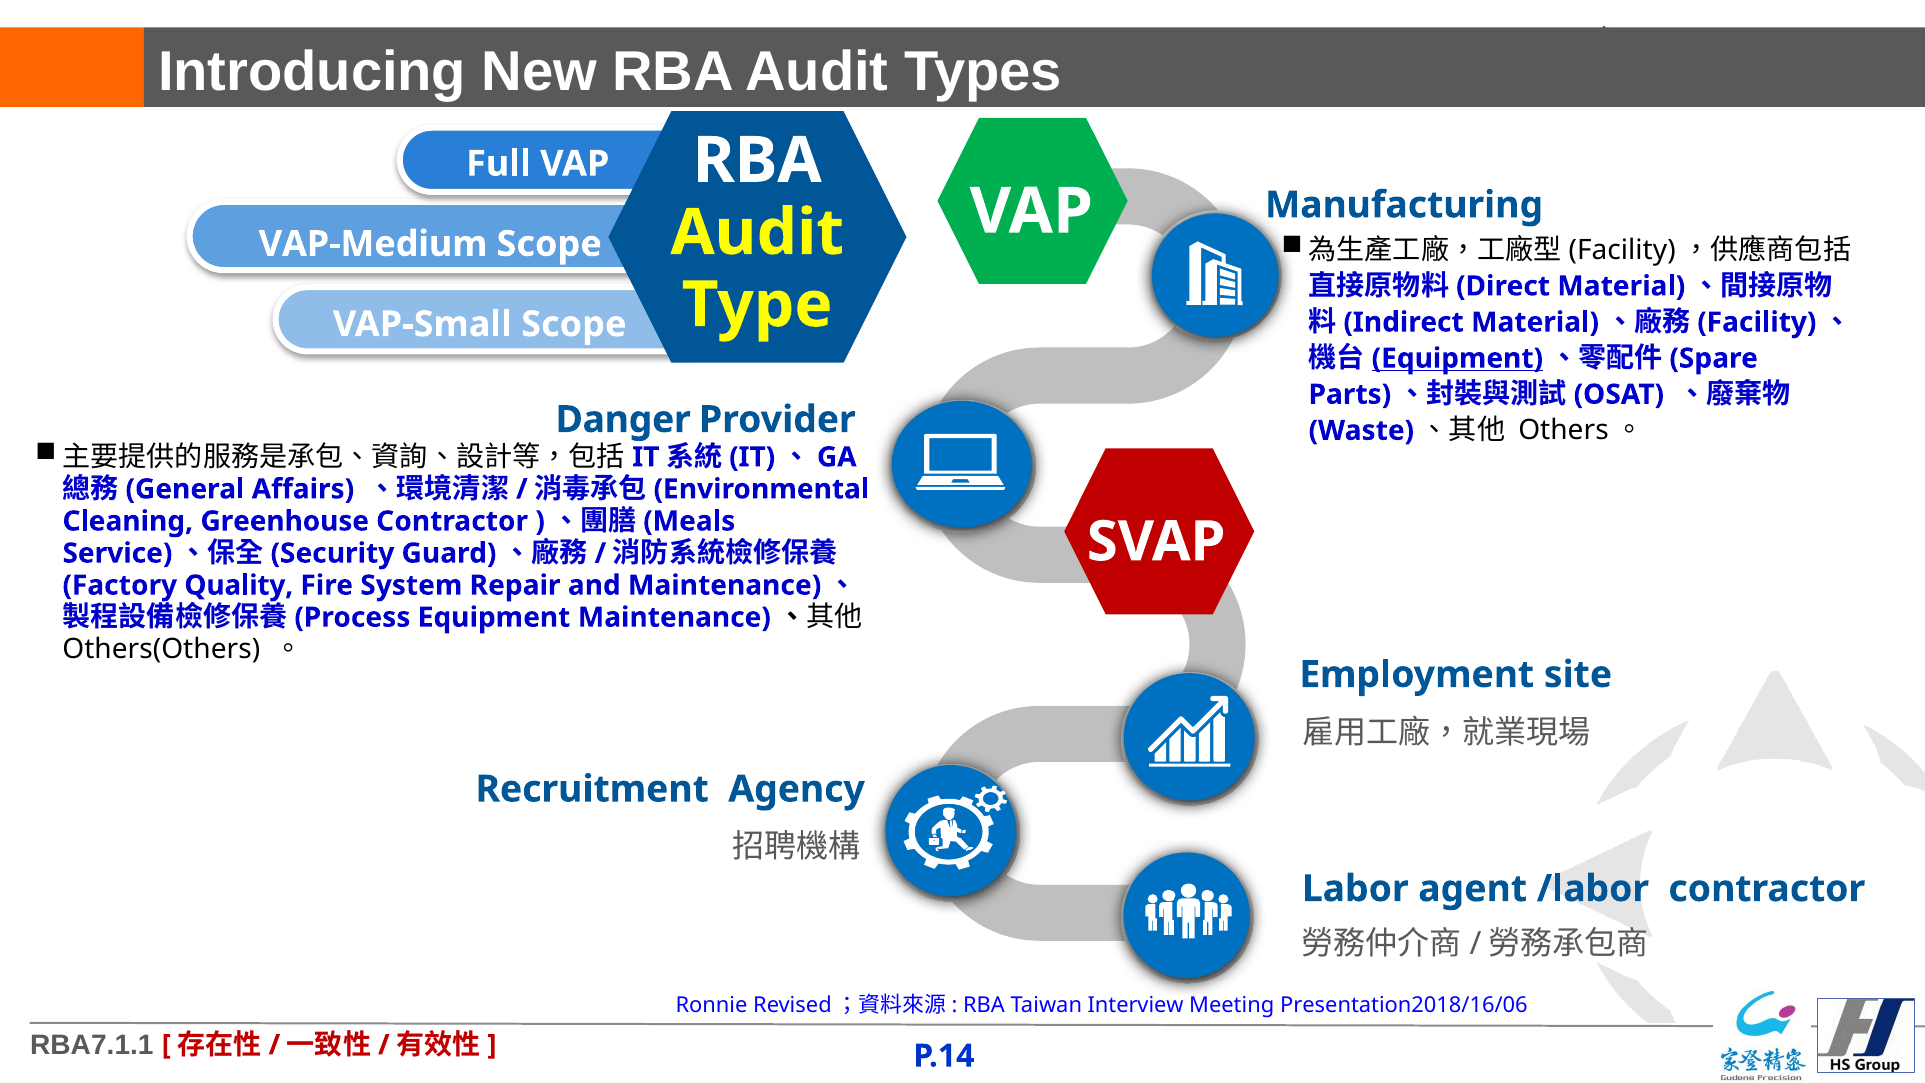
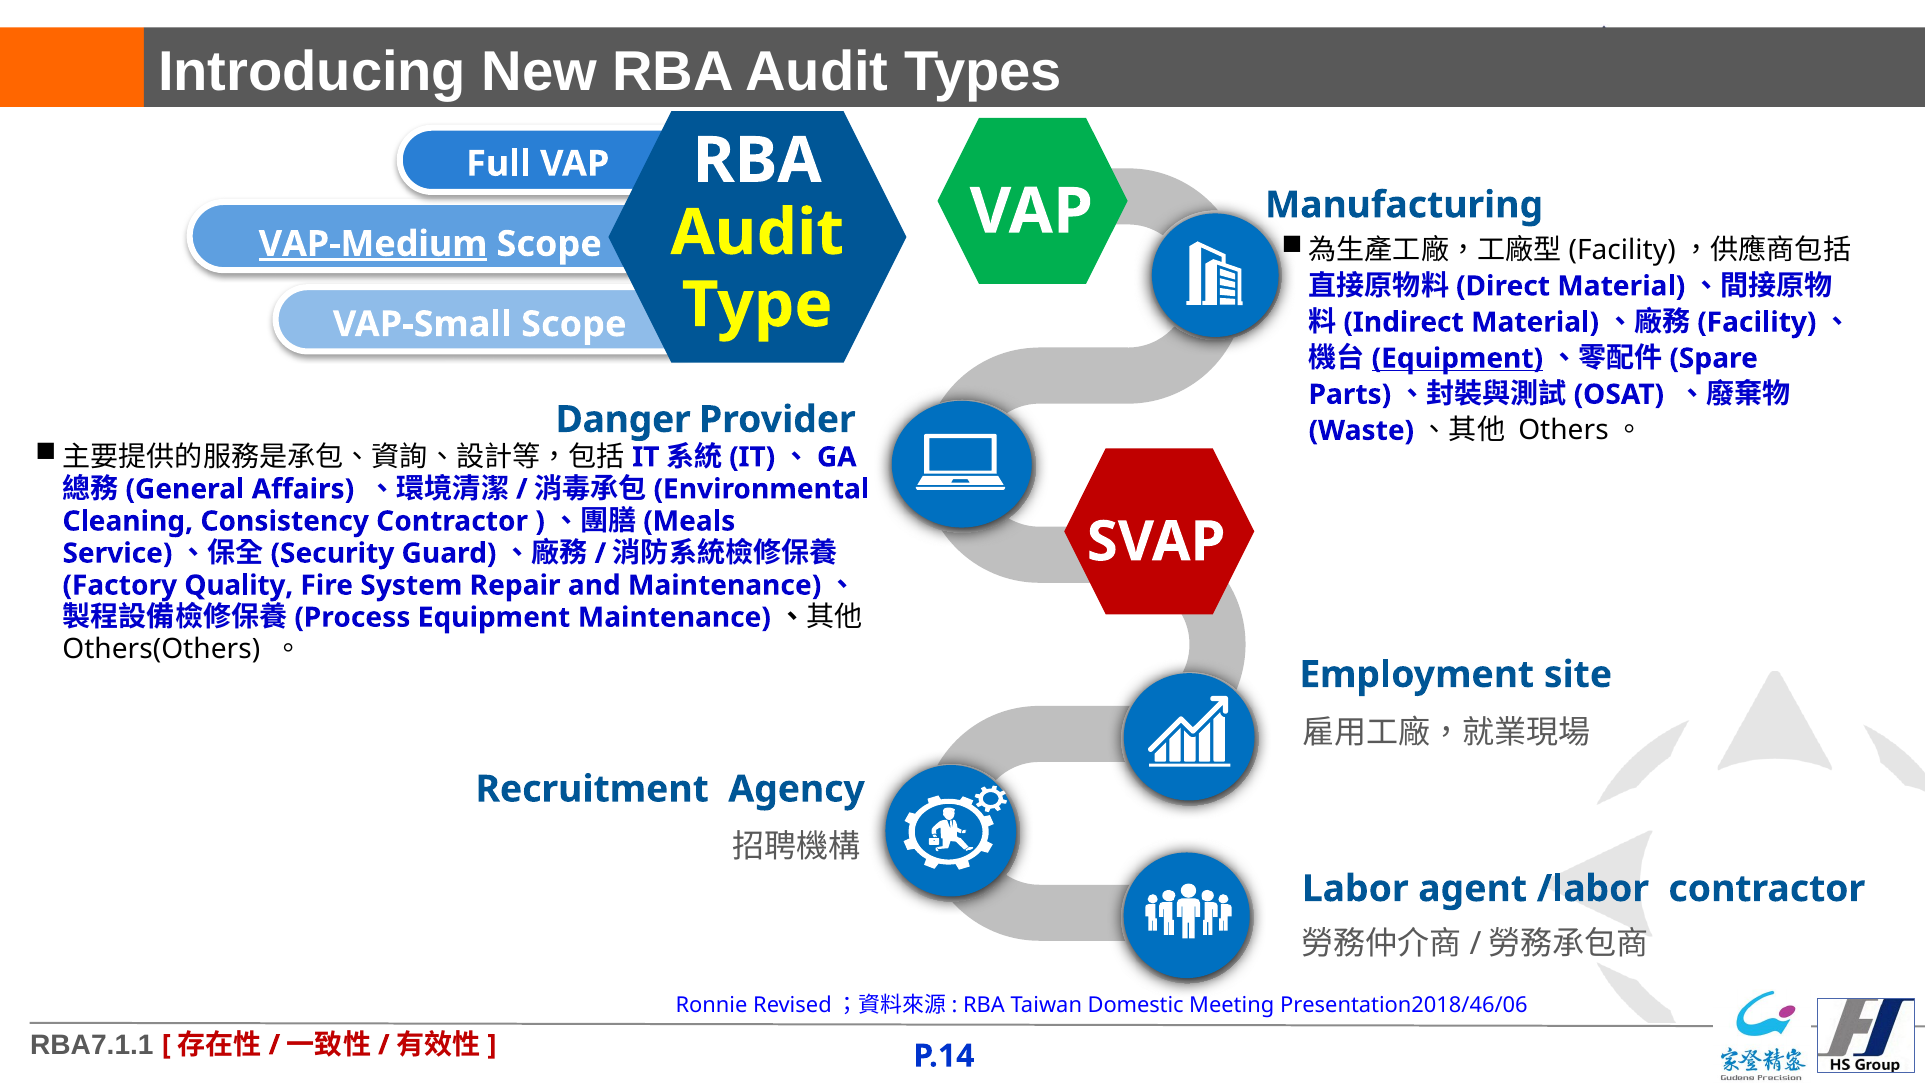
VAP-Medium underline: none -> present (373, 244)
Greenhouse: Greenhouse -> Consistency (285, 521)
Interview: Interview -> Domestic (1136, 1005)
Presentation2018/16/06: Presentation2018/16/06 -> Presentation2018/46/06 (1404, 1005)
